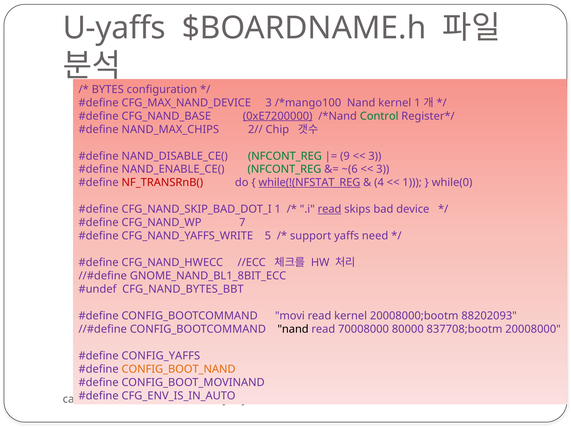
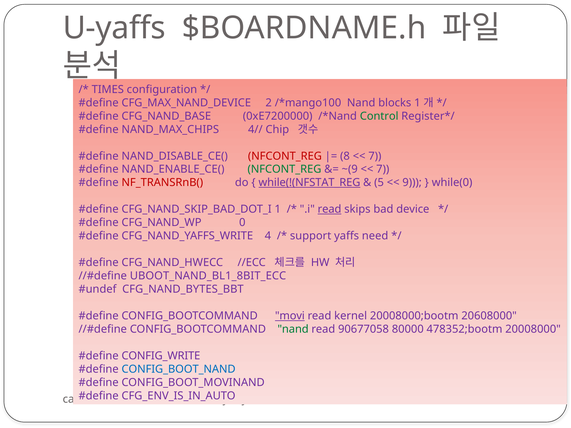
BYTES: BYTES -> TIMES (108, 89)
CFG_MAX_NAND_DEVICE 3: 3 -> 2 (269, 103)
Nand kernel: kernel -> blocks (395, 103)
0xE7200000 underline: present -> none (278, 116)
2//: 2// -> 4// (255, 129)
NFCONT_REG colour: green -> red (285, 156)
9: 9 -> 8 (345, 156)
3: 3 -> 7 (375, 156)
~(6: ~(6 -> ~(9 (350, 169)
3: 3 -> 7 (383, 169)
4: 4 -> 5 (379, 183)
1: 1 -> 9 (412, 183)
7: 7 -> 0 (242, 223)
5: 5 -> 4 (268, 236)
GNOME_NAND_BL1_8BIT_ECC: GNOME_NAND_BL1_8BIT_ECC -> UBOOT_NAND_BL1_8BIT_ECC (208, 276)
movi underline: none -> present (290, 316)
88202093: 88202093 -> 20608000 (489, 316)
nand colour: black -> green (293, 329)
70008000: 70008000 -> 90677058 (364, 329)
837708;bootm: 837708;bootm -> 478352;bootm (465, 329)
CONFIG_YAFFS: CONFIG_YAFFS -> CONFIG_WRITE (161, 356)
CONFIG_BOOT_NAND colour: orange -> blue (179, 369)
